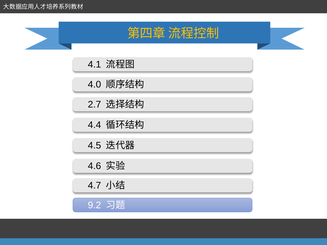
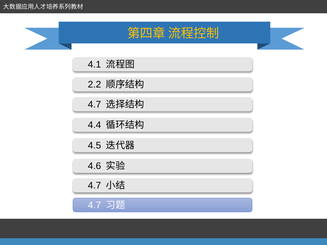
4.0: 4.0 -> 2.2 (94, 85)
2.7: 2.7 -> 4.7 (94, 105)
9.2: 9.2 -> 4.7 (94, 205)
